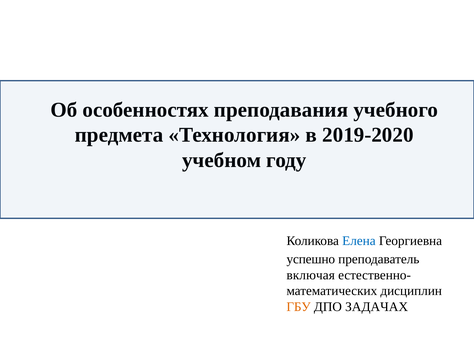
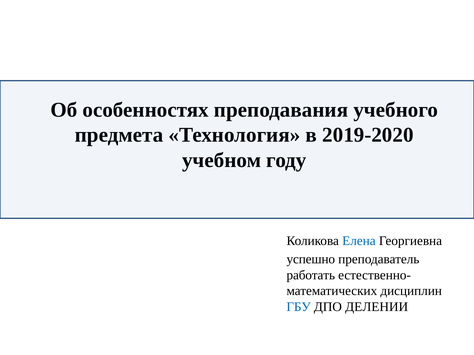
включая: включая -> работать (311, 275)
ГБУ colour: orange -> blue (299, 307)
ЗАДАЧАХ: ЗАДАЧАХ -> ДЕЛЕНИИ (377, 307)
